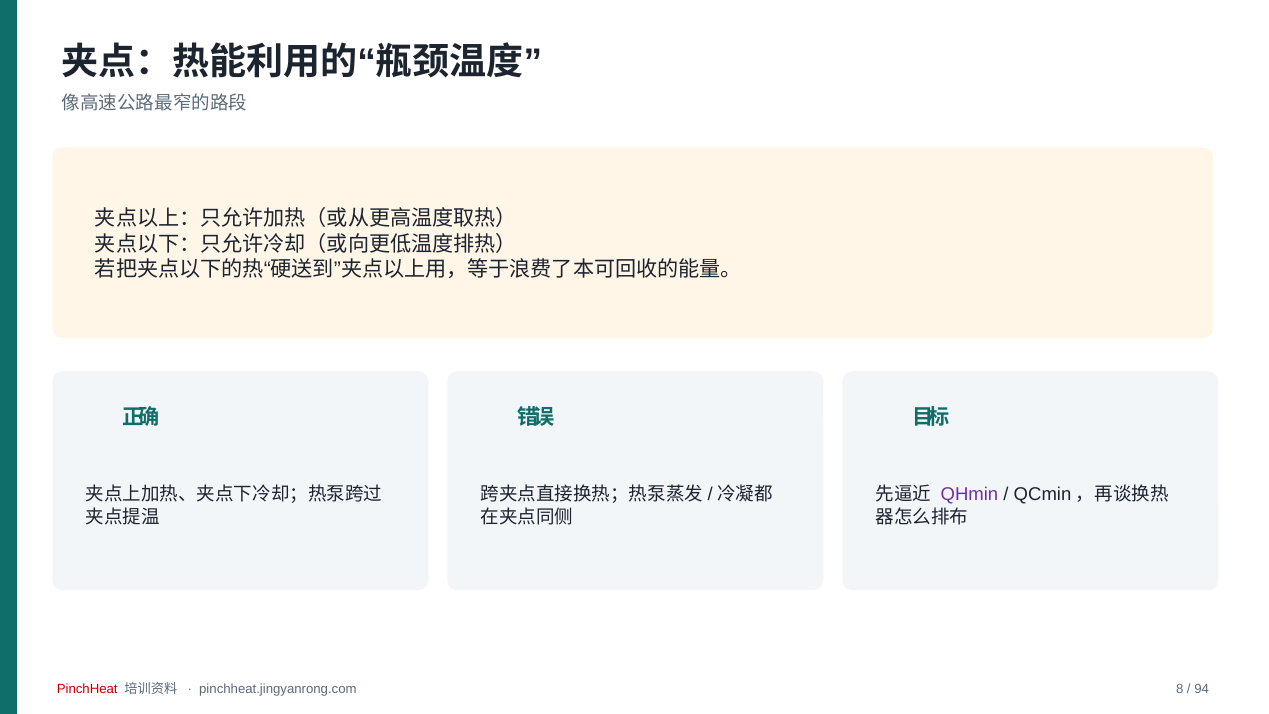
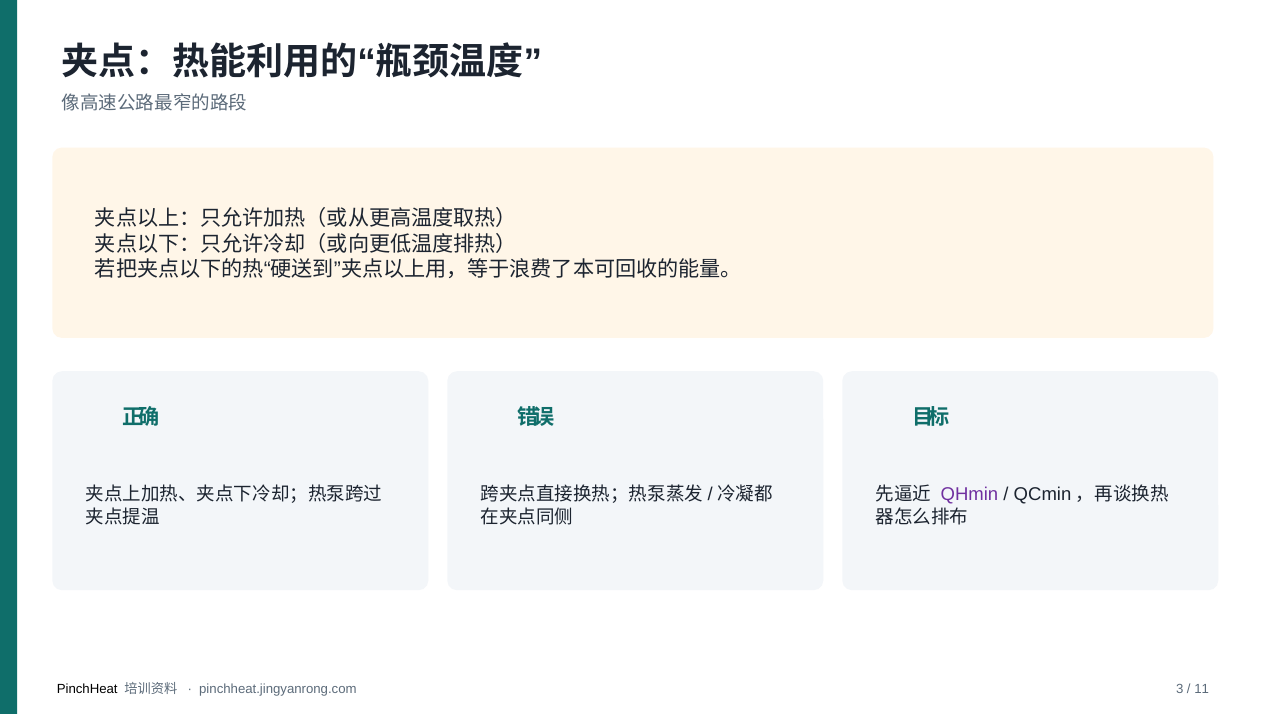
PinchHeat colour: red -> black (87, 689)
8: 8 -> 3 (1180, 689)
94: 94 -> 11 (1202, 689)
